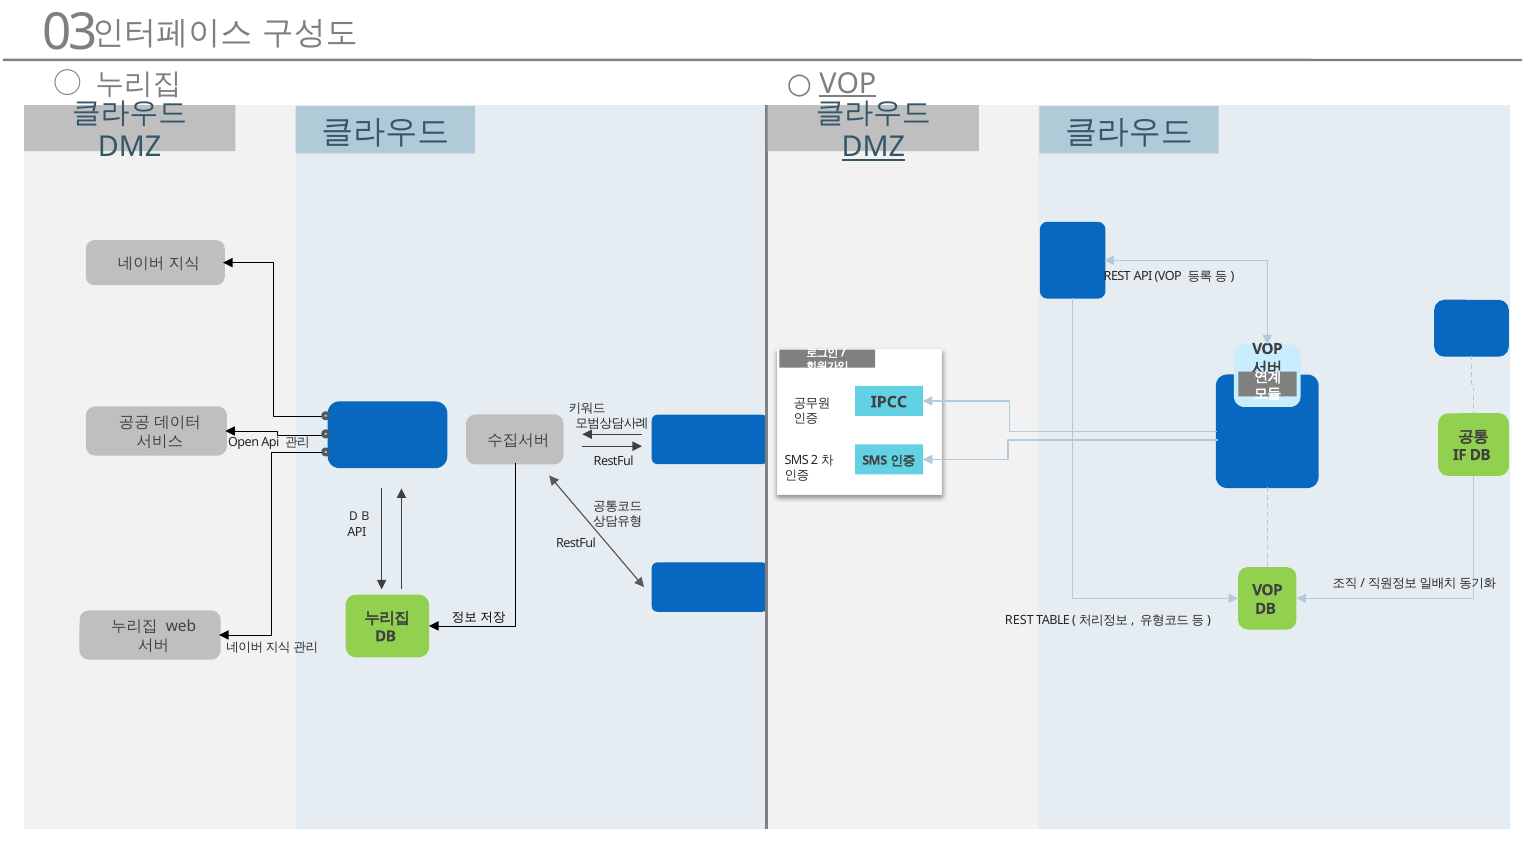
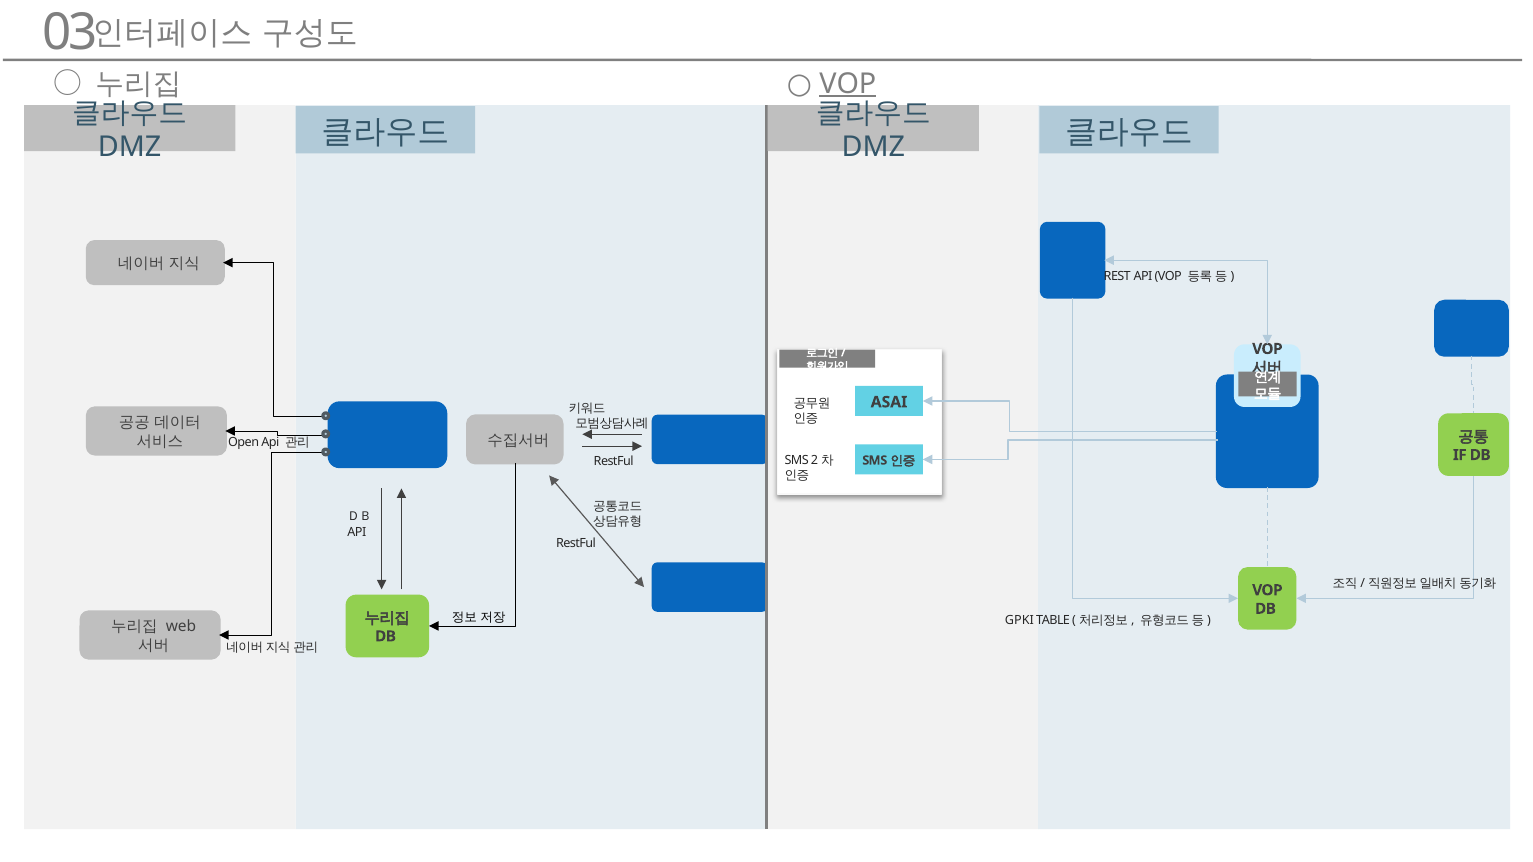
DMZ underline: present -> none (873, 147)
IPCC: IPCC -> ASAI (889, 402)
REST: REST -> GPKI (1019, 621)
